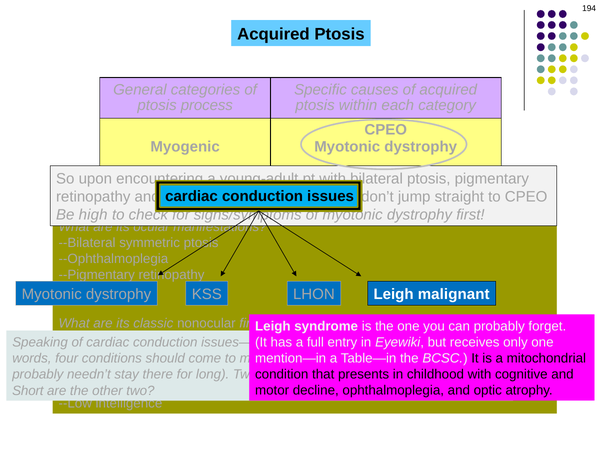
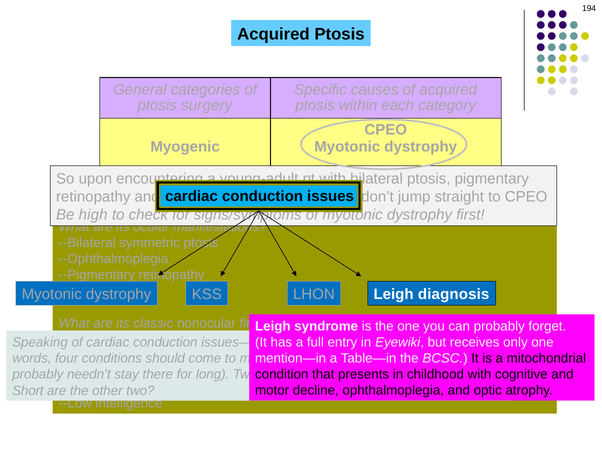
process: process -> surgery (207, 105)
malignant: malignant -> diagnosis (454, 294)
